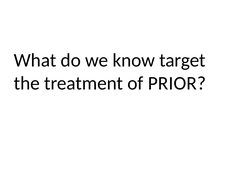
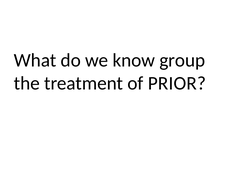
target: target -> group (182, 60)
